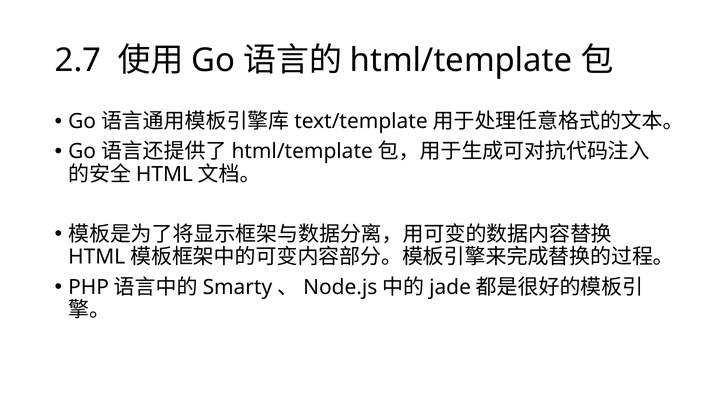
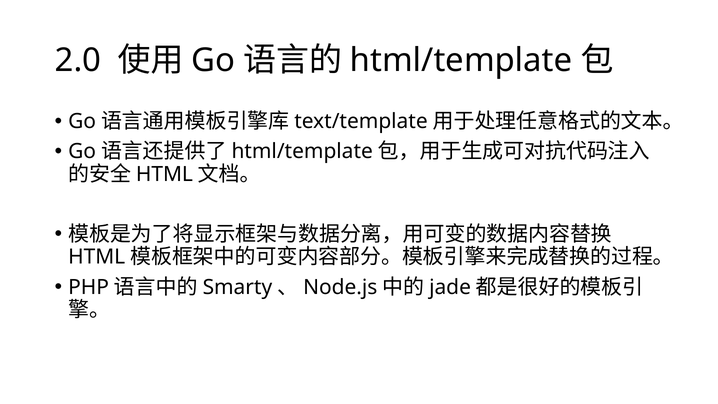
2.7: 2.7 -> 2.0 (78, 60)
